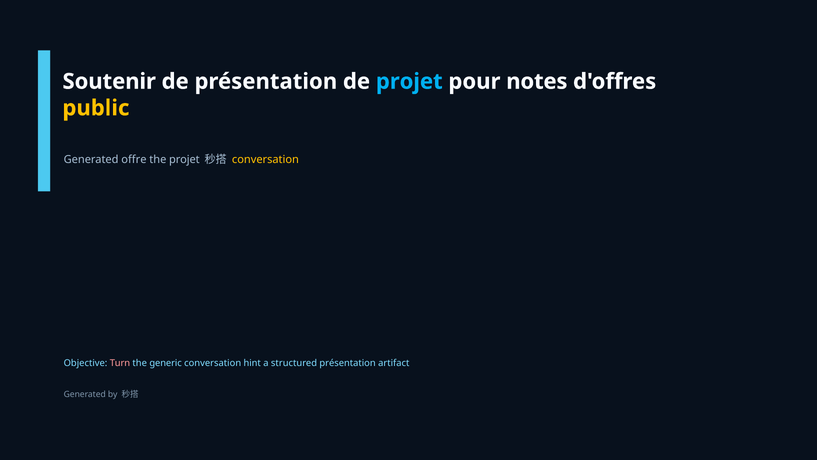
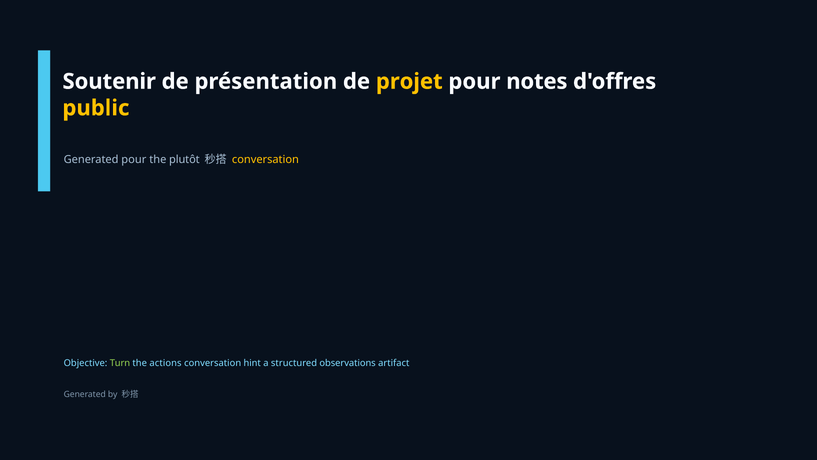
projet colour: light blue -> yellow (409, 81)
Generated offre: offre -> pour (134, 159)
the projet: projet -> plutôt (184, 159)
Turn colour: pink -> light green (120, 363)
generic: generic -> actions (166, 363)
structured présentation: présentation -> observations (348, 363)
